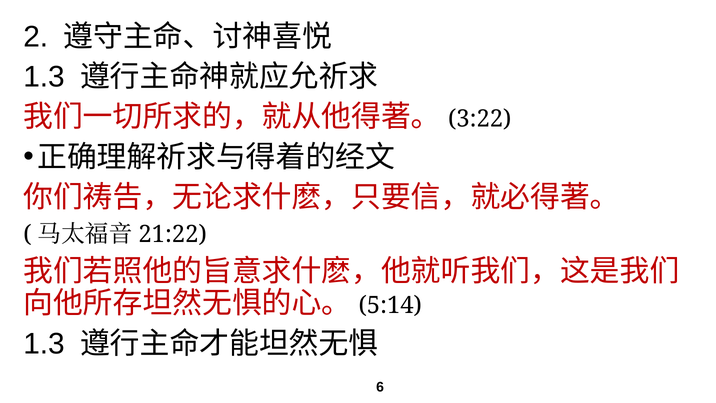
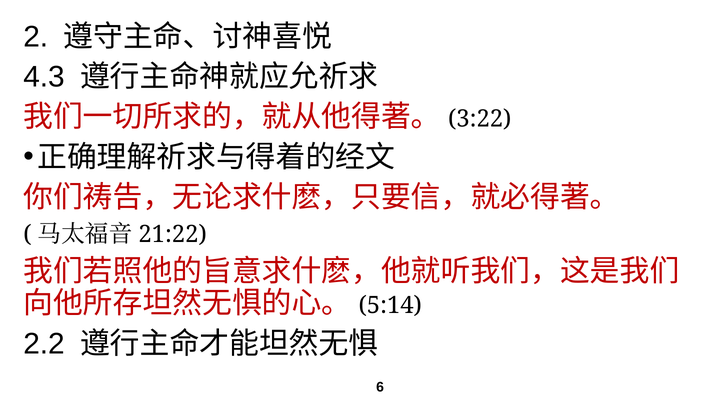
1.3: 1.3 -> 4.3 (44, 77)
1.3: 1.3 -> 2.2 (44, 344)
